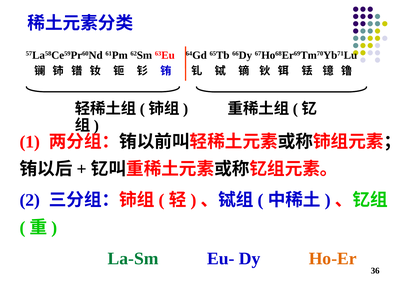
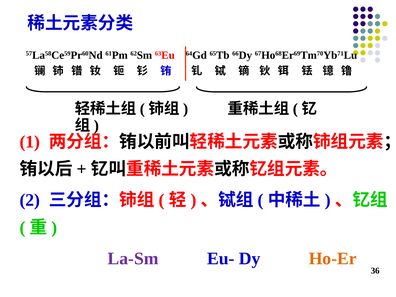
La-Sm colour: green -> purple (133, 259)
